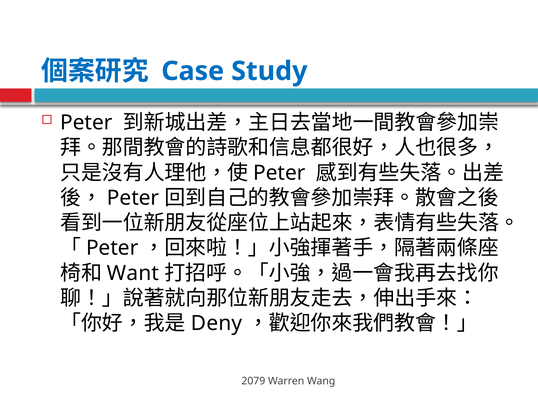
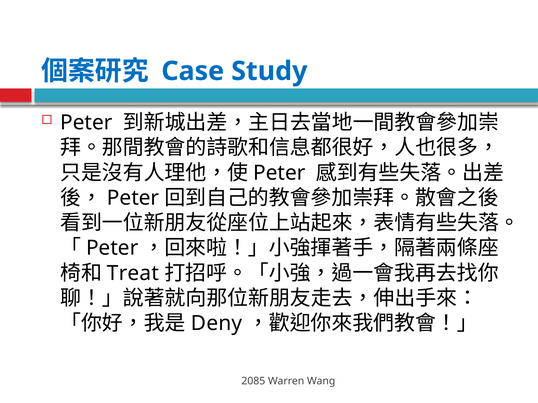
Want: Want -> Treat (133, 273)
2079: 2079 -> 2085 (253, 382)
